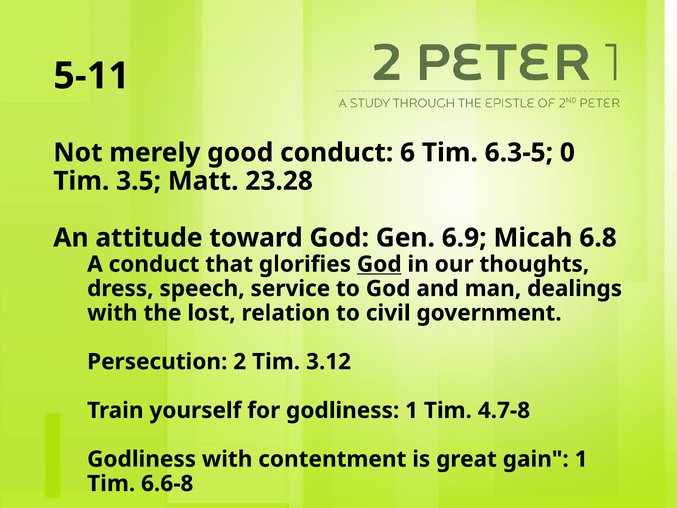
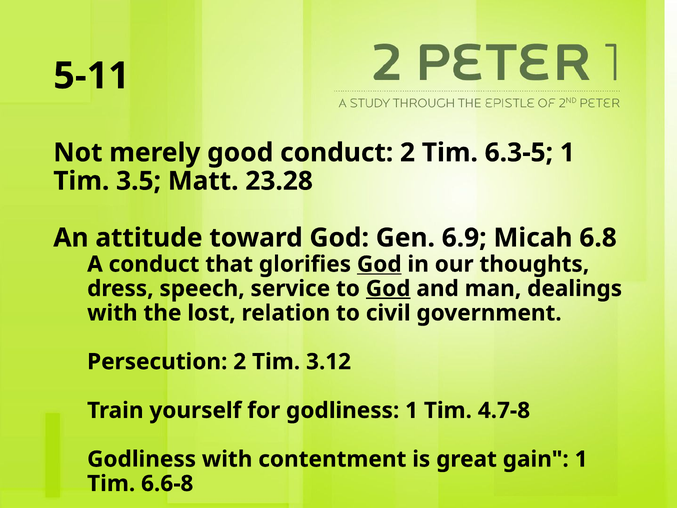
conduct 6: 6 -> 2 (408, 153)
6.3-5 0: 0 -> 1 (567, 153)
God underline: none -> present (388, 288)
